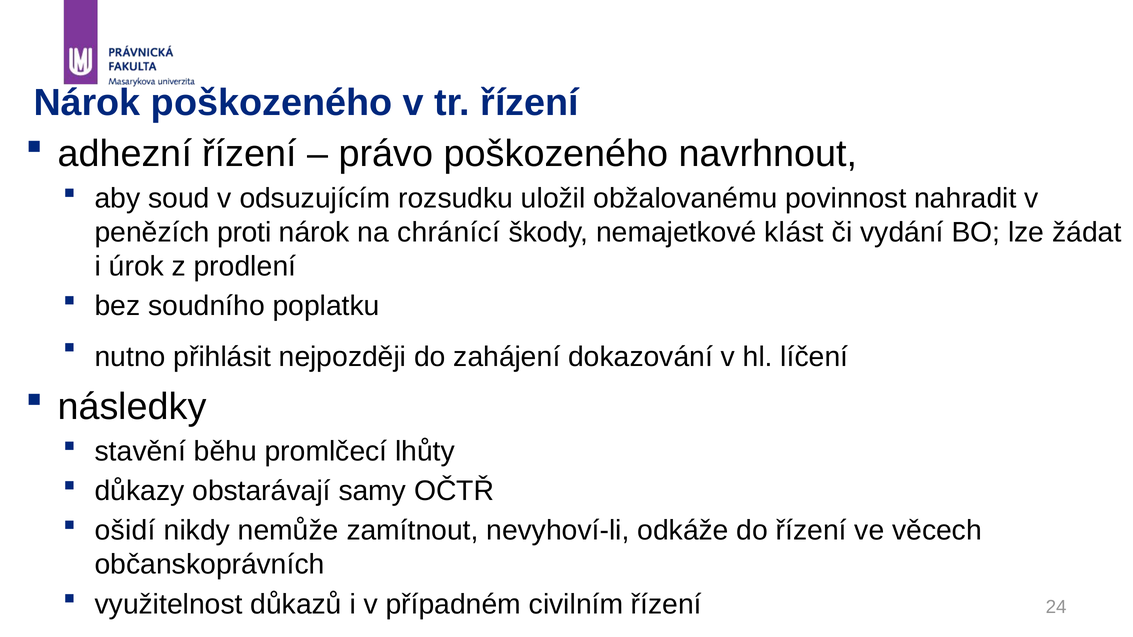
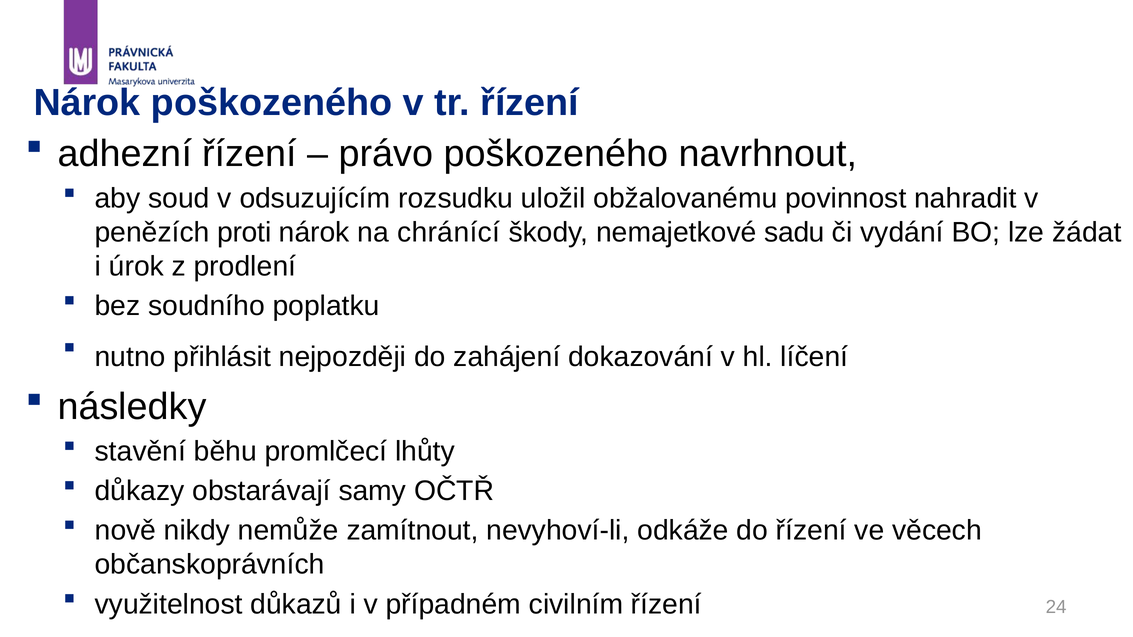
klást: klást -> sadu (794, 233)
ošidí: ošidí -> nově (125, 531)
